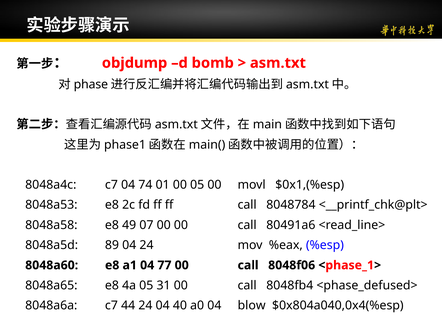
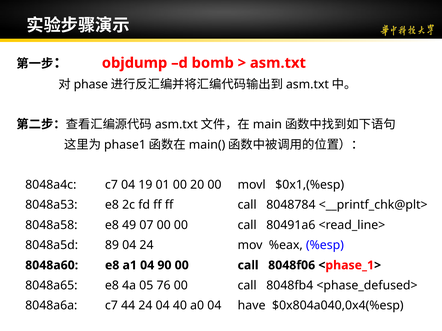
74: 74 -> 19 (145, 185)
00 05: 05 -> 20 (197, 185)
77: 77 -> 90 (164, 266)
31: 31 -> 76 (164, 286)
blow: blow -> have (252, 306)
